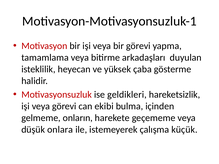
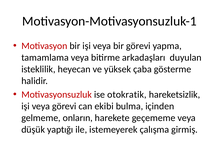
geldikleri: geldikleri -> otokratik (127, 95)
onlara: onlara -> yaptığı (60, 130)
küçük: küçük -> girmiş (185, 130)
